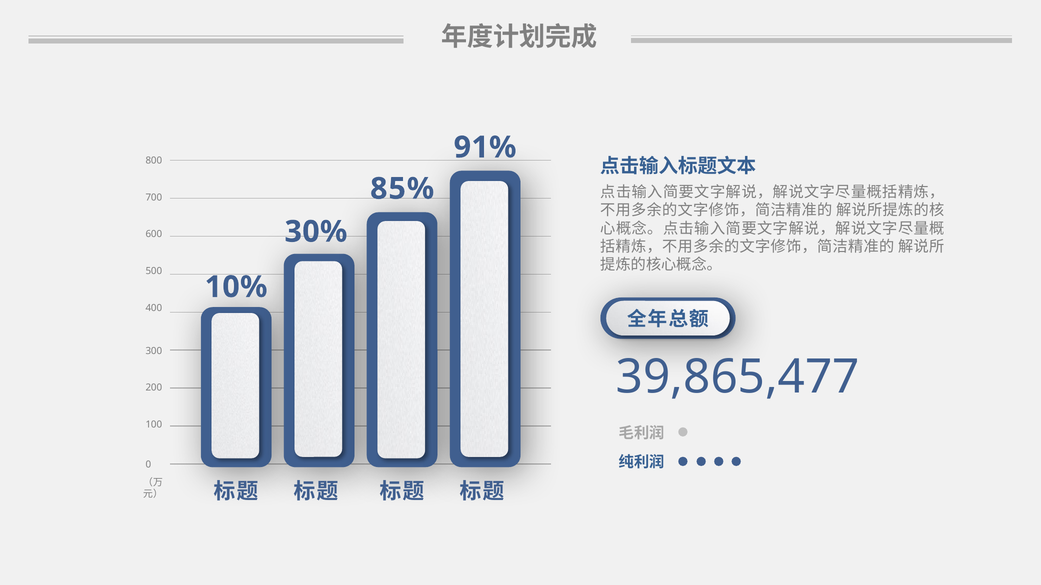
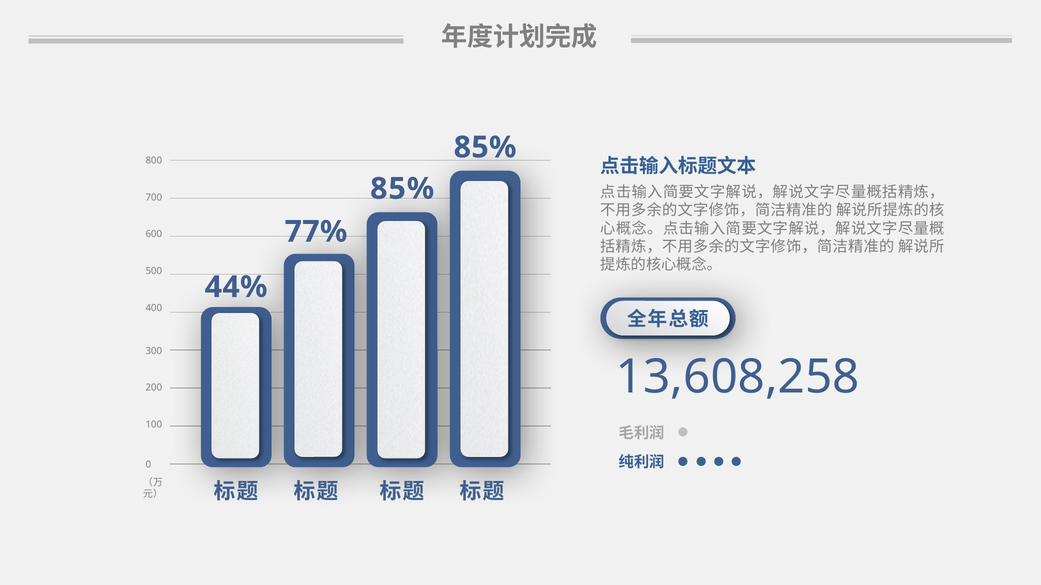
91%: 91% -> 85% (485, 147)
30%: 30% -> 77% (316, 232)
10%: 10% -> 44% (236, 287)
39,865,477: 39,865,477 -> 13,608,258 (738, 378)
